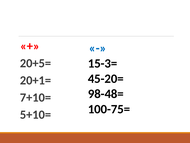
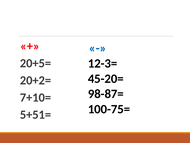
15-3=: 15-3= -> 12-3= (103, 63)
20+1=: 20+1= -> 20+2= (35, 80)
98-48=: 98-48= -> 98-87= (106, 94)
5+10=: 5+10= -> 5+51= (35, 114)
